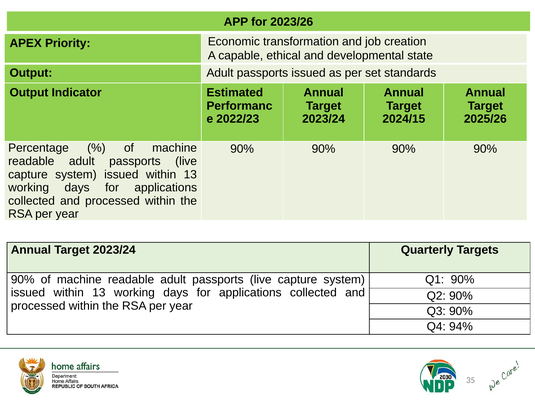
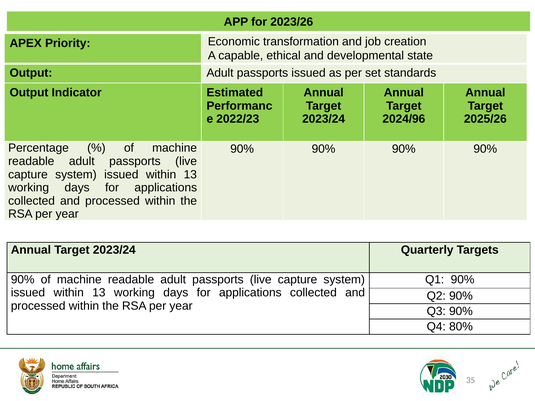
2024/15: 2024/15 -> 2024/96 (404, 119)
94%: 94% -> 80% (461, 327)
